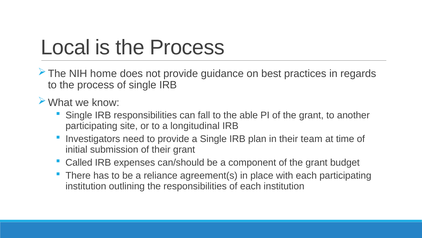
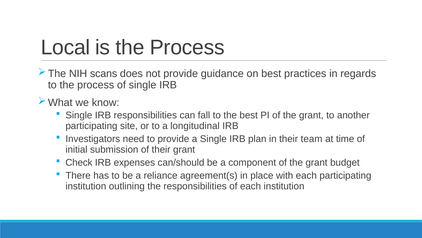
home: home -> scans (104, 73)
the able: able -> best (249, 115)
Called: Called -> Check (79, 162)
